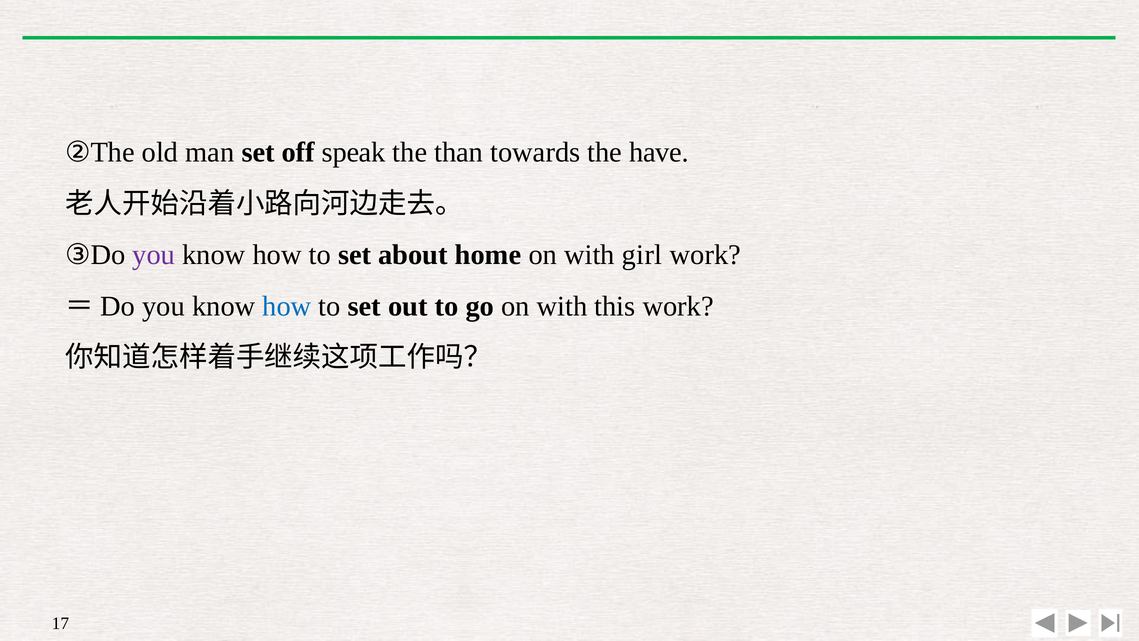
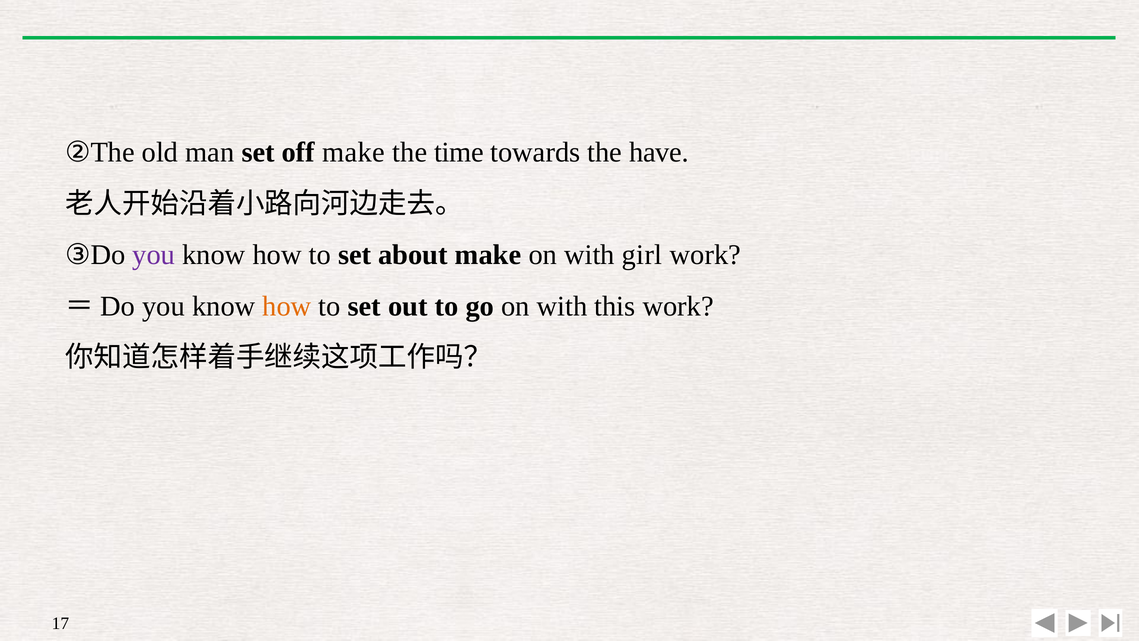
off speak: speak -> make (353, 152)
than: than -> time (459, 152)
about home: home -> make (488, 255)
how colour: blue -> orange (287, 306)
